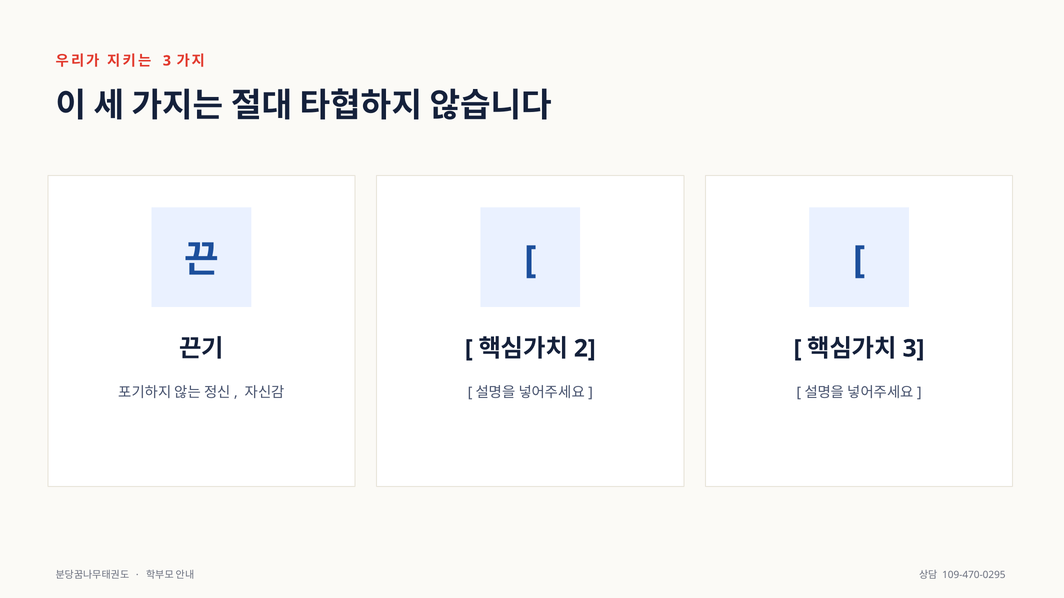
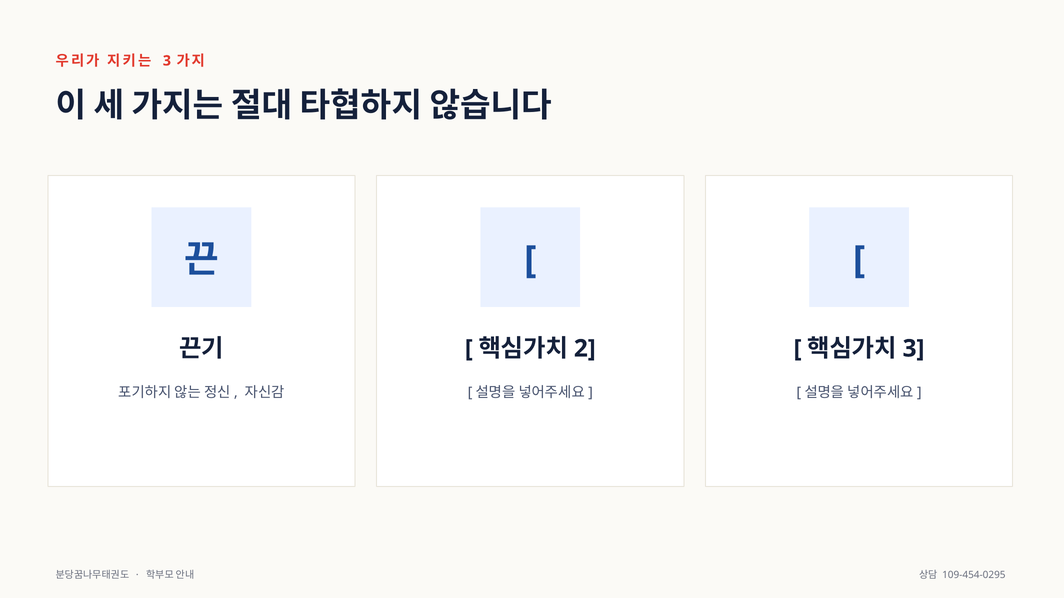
109-470-0295: 109-470-0295 -> 109-454-0295 (974, 575)
